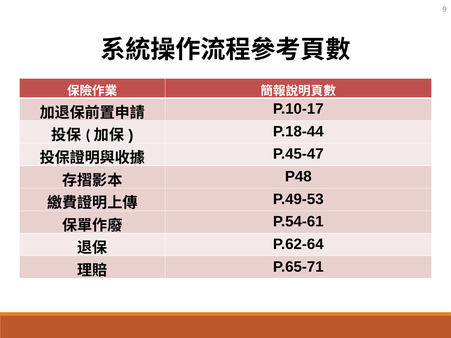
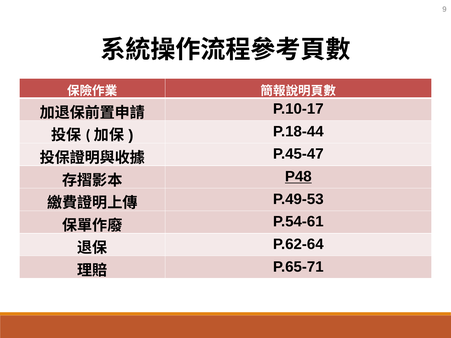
P48 underline: none -> present (298, 177)
